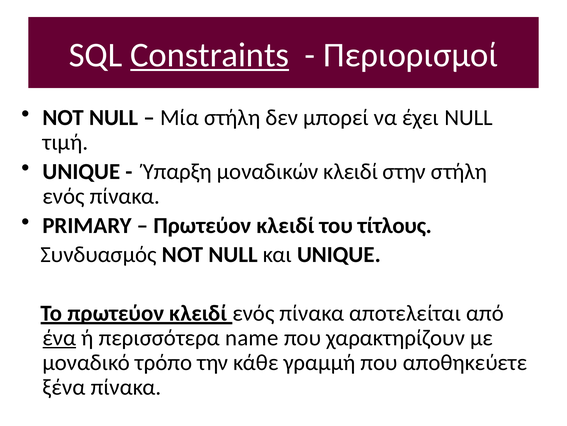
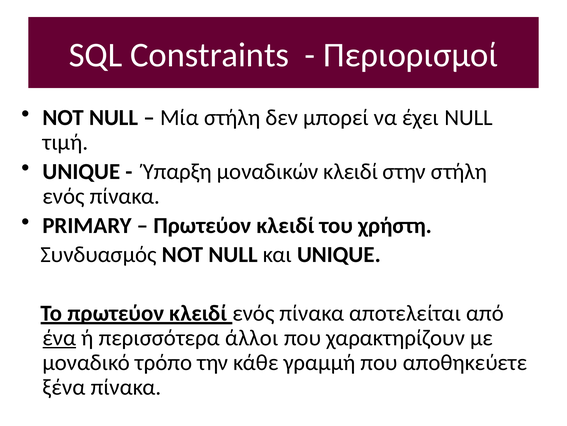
Constraints underline: present -> none (210, 55)
τίτλους: τίτλους -> χρήστη (395, 225)
name: name -> άλλοι (252, 337)
